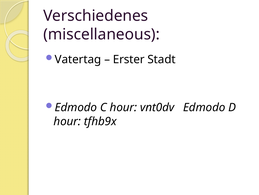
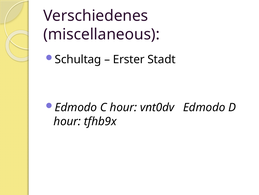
Vatertag: Vatertag -> Schultag (78, 59)
